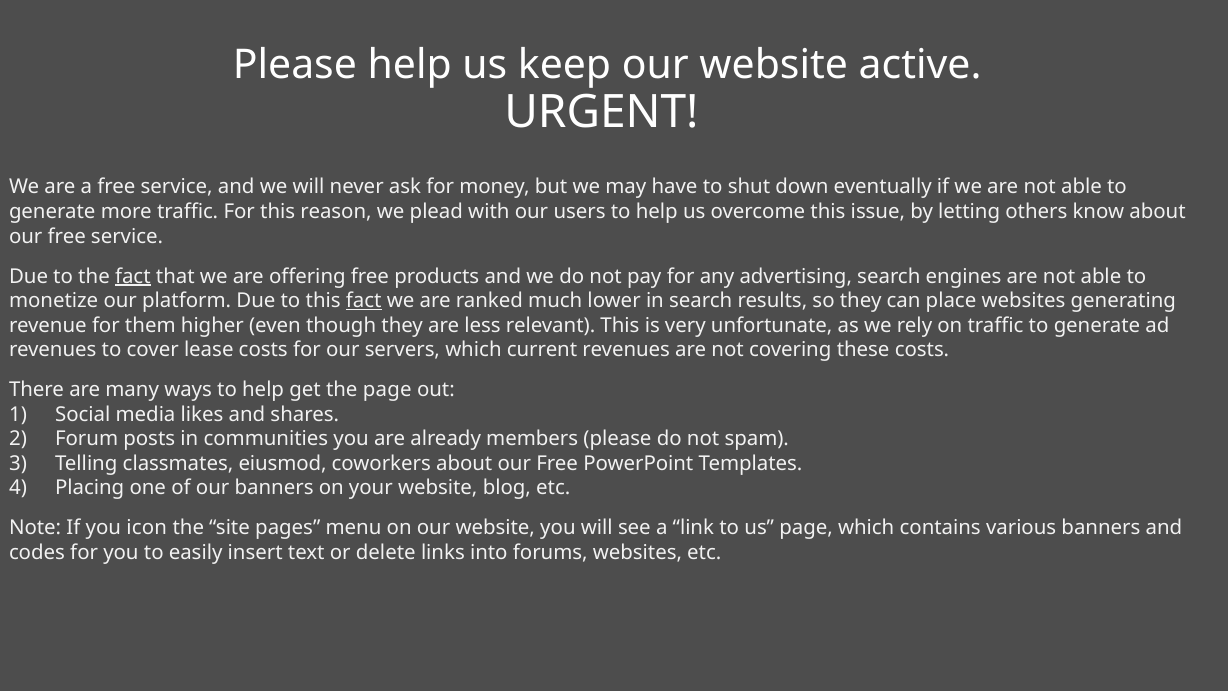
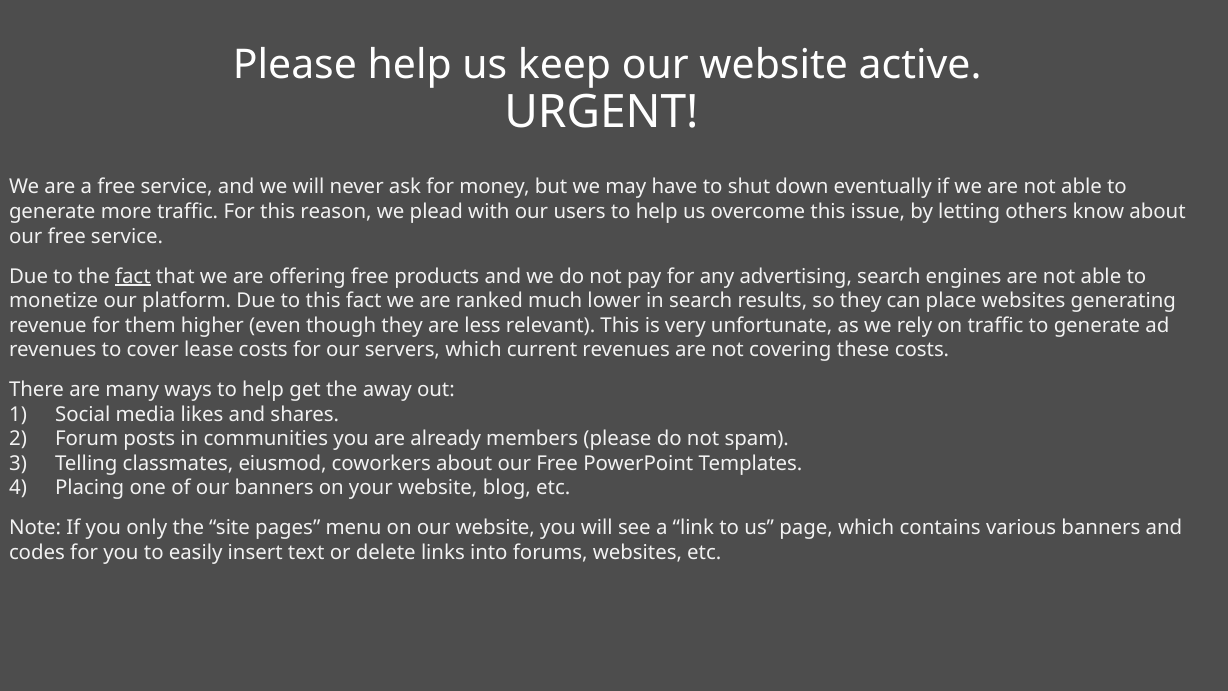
fact underline: present -> none (364, 301)
the page: page -> away (387, 390)
icon: icon -> only (147, 528)
